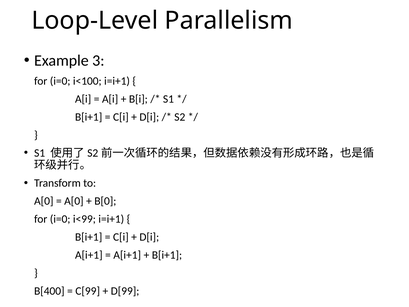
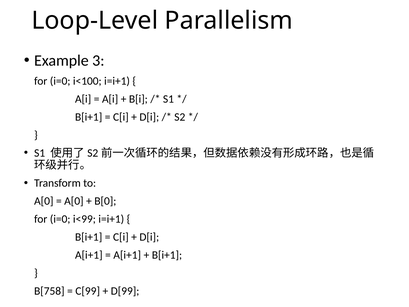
B[400: B[400 -> B[758 (49, 291)
